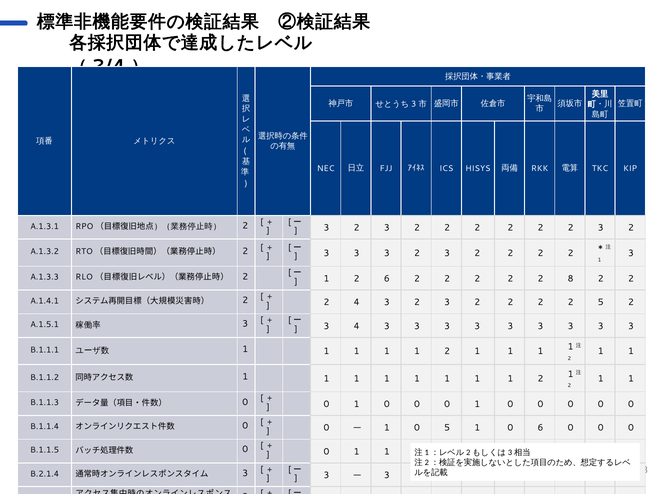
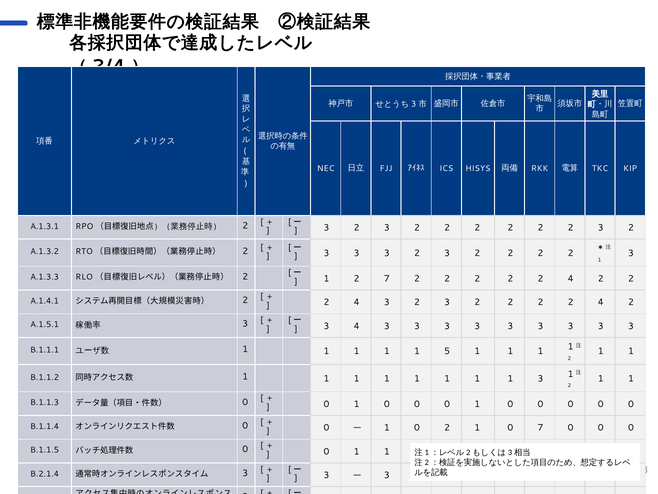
2 6: 6 -> 7 (387, 278)
8: 8 -> 4 (571, 278)
5: 5 -> 4 (601, 302)
2: 2 -> 5 (447, 351)
2: 2 -> 3 (540, 378)
0 5: 5 -> 2 (447, 427)
0 6: 6 -> 7 (540, 427)
